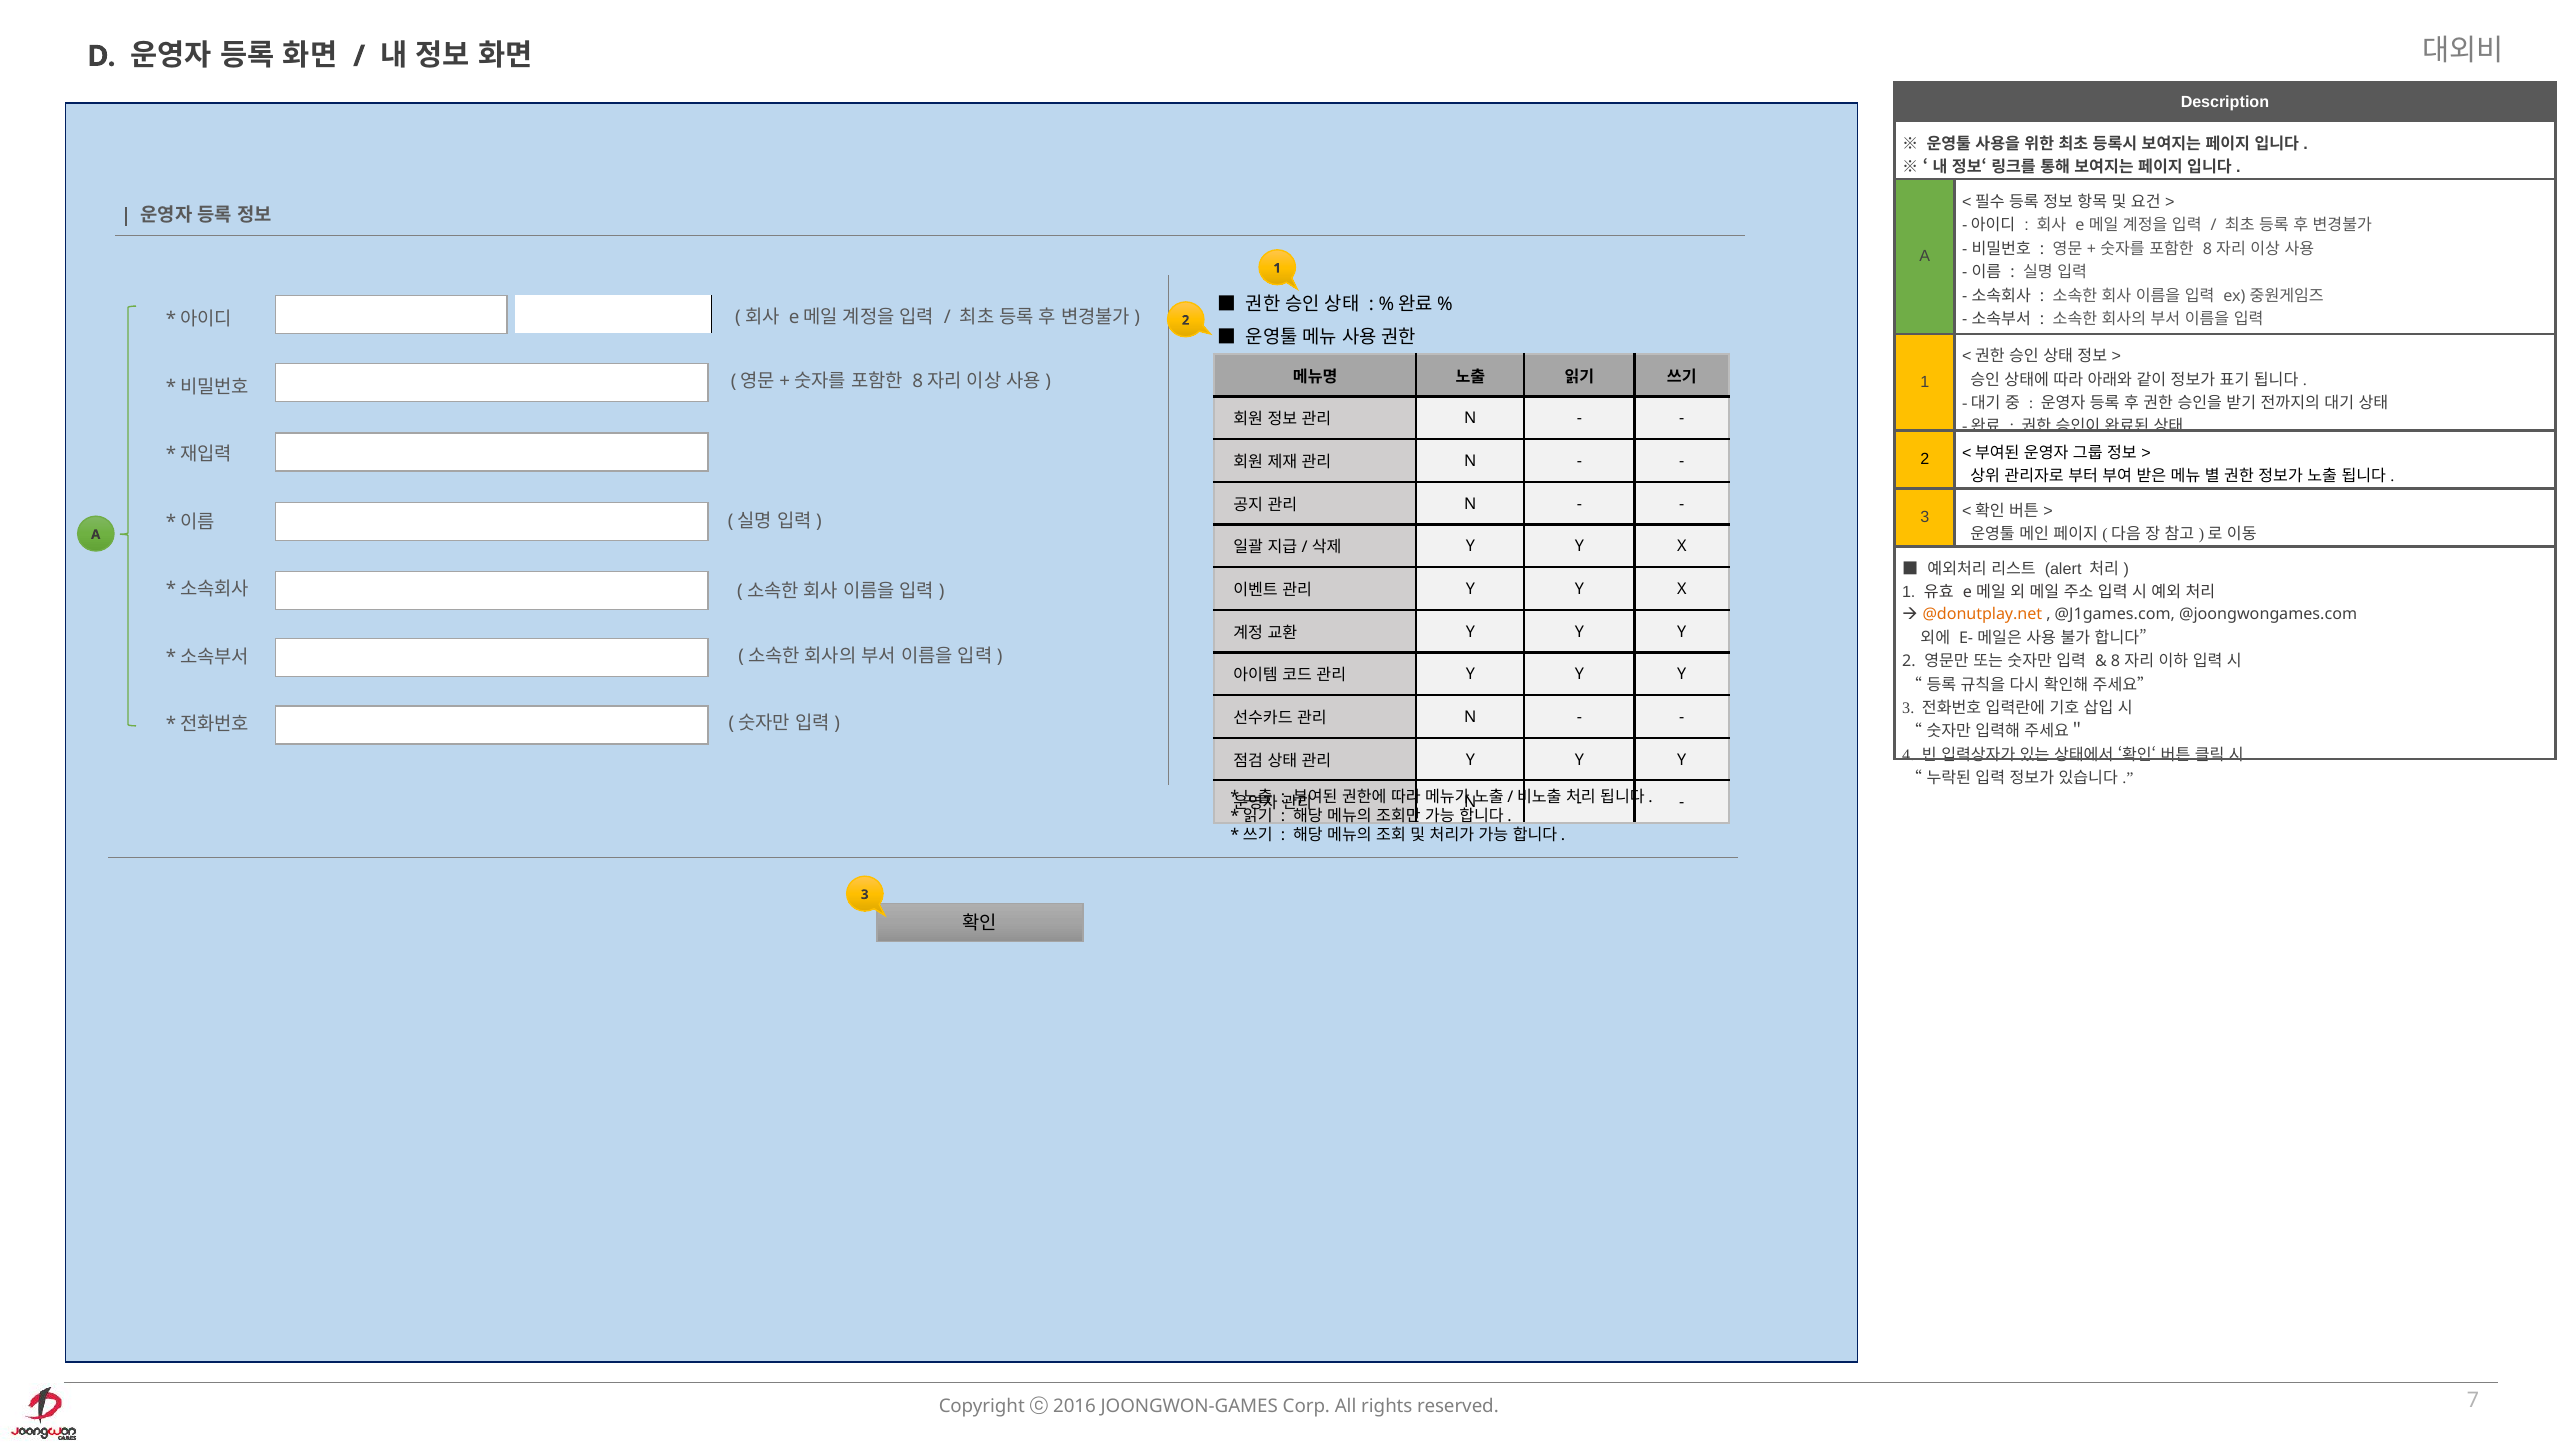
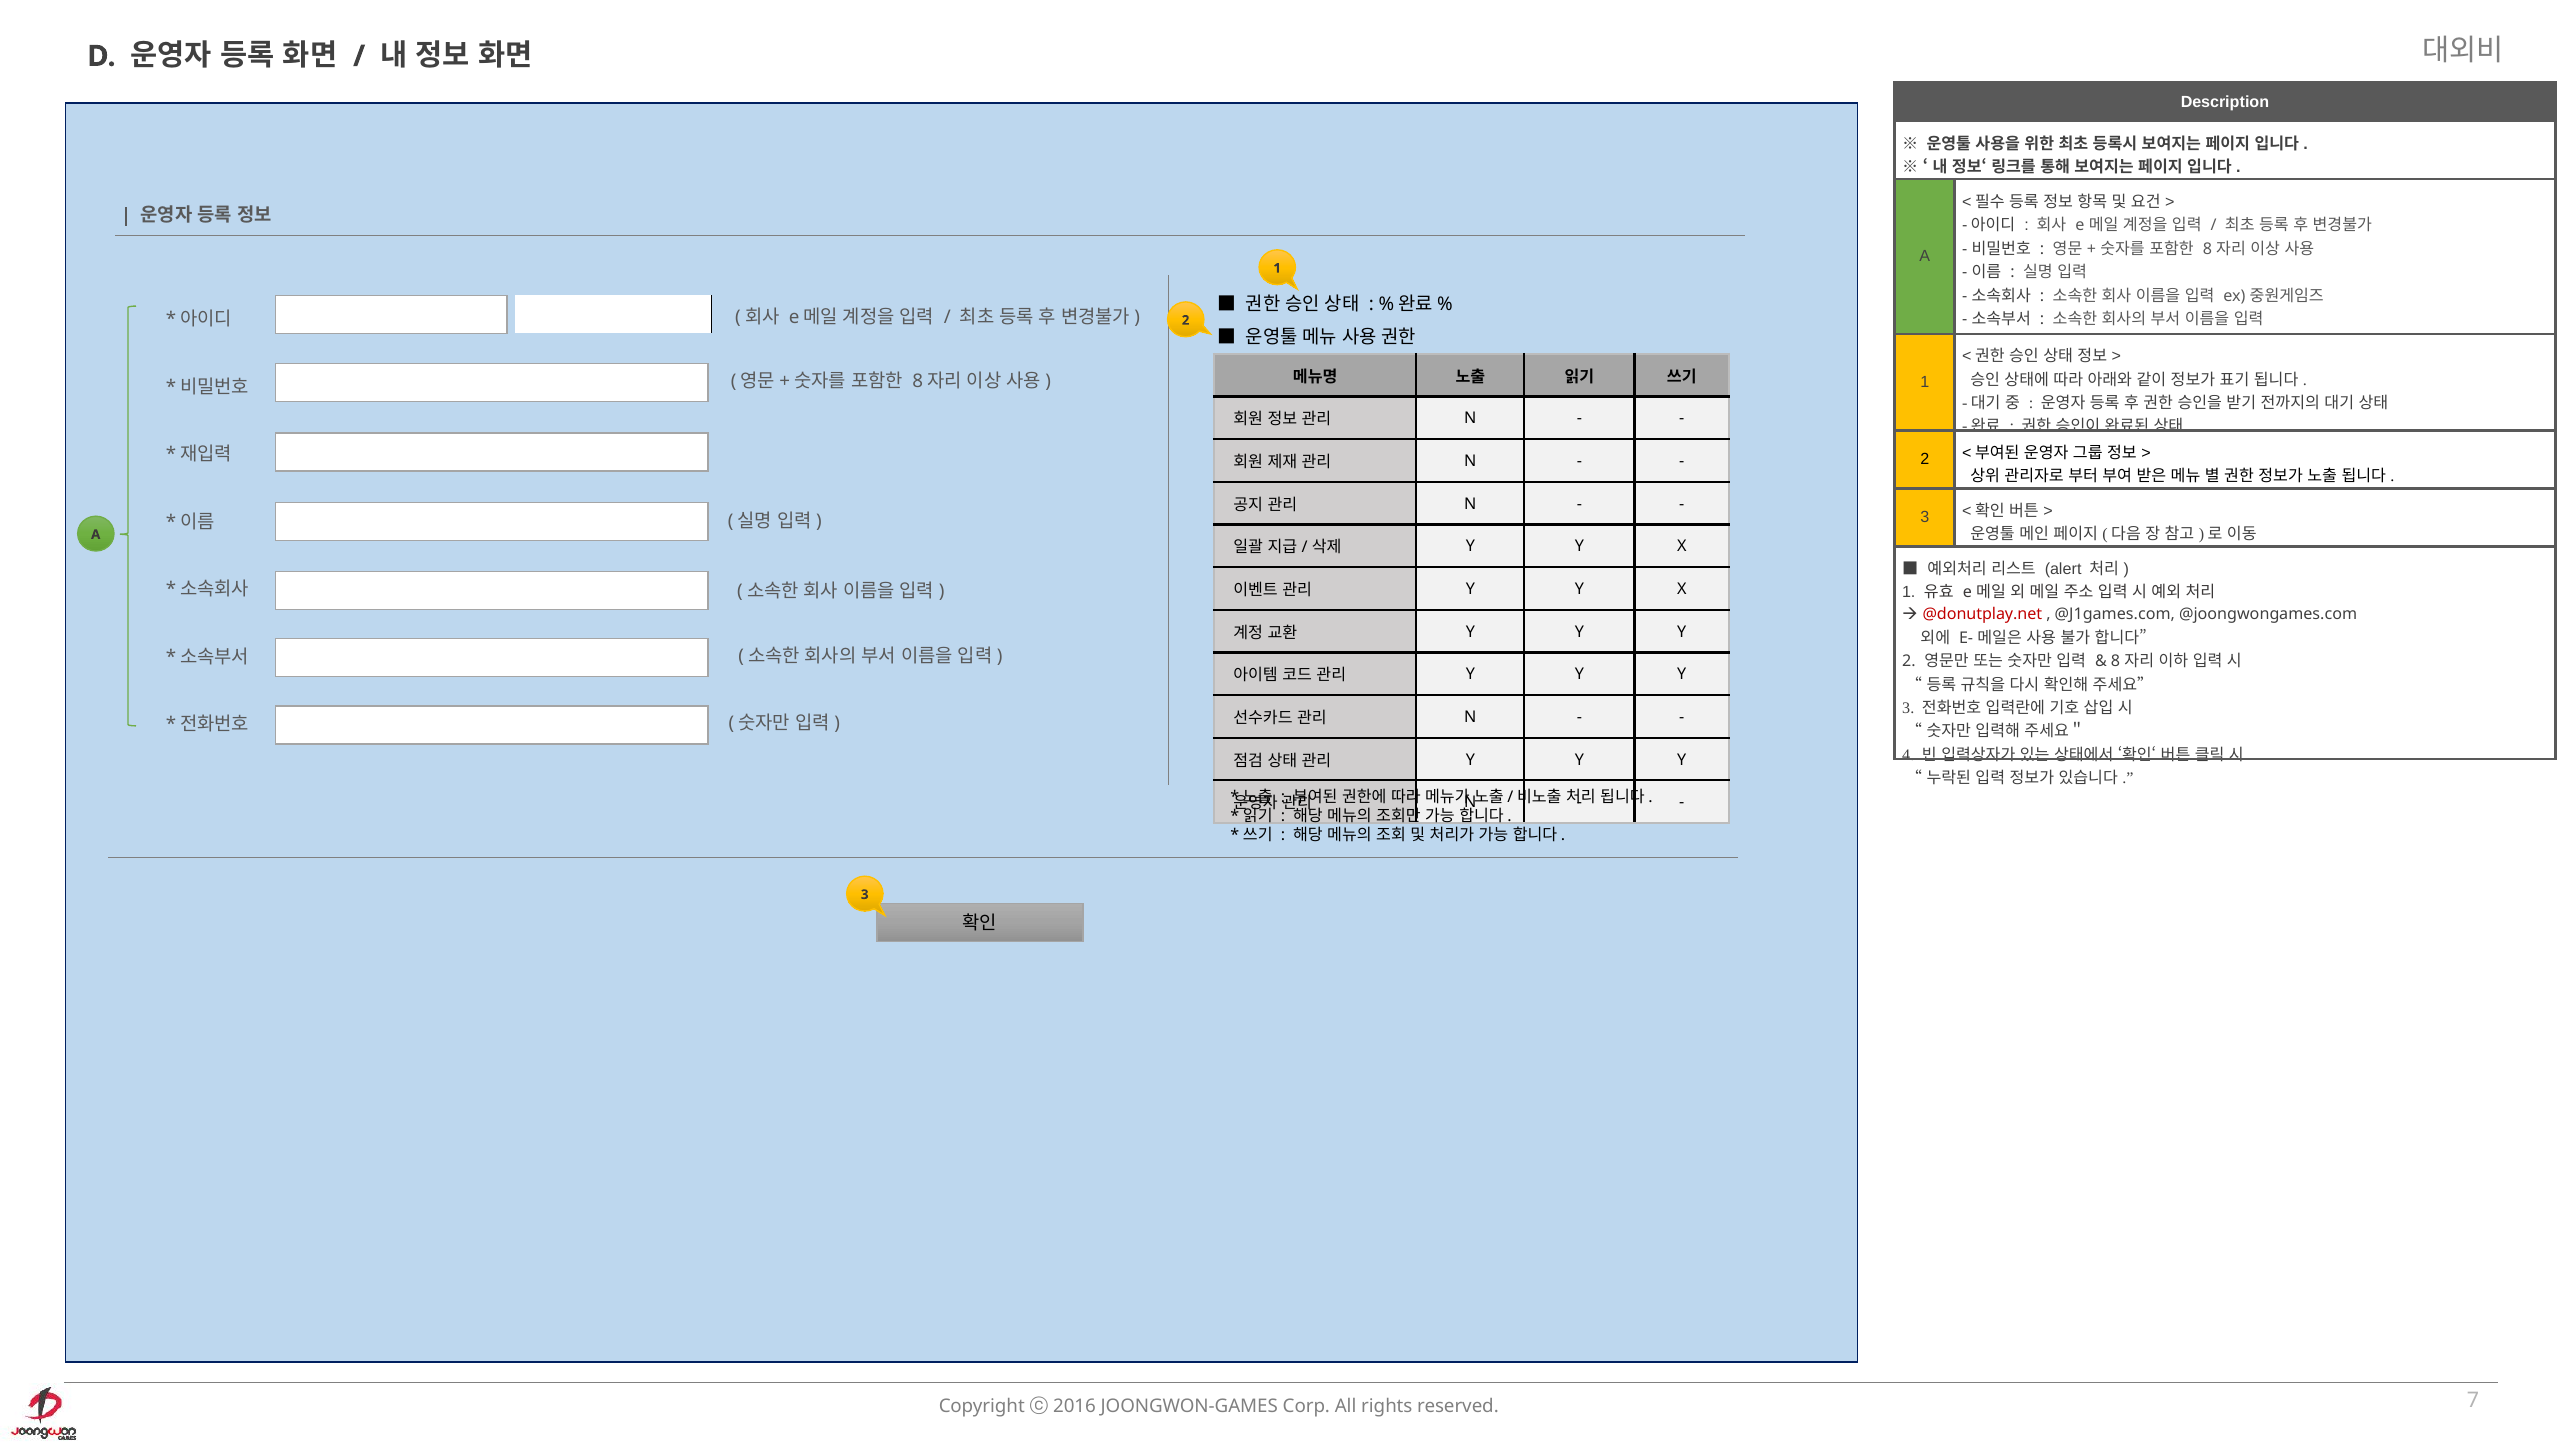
@donutplay.net colour: orange -> red (1982, 615)
